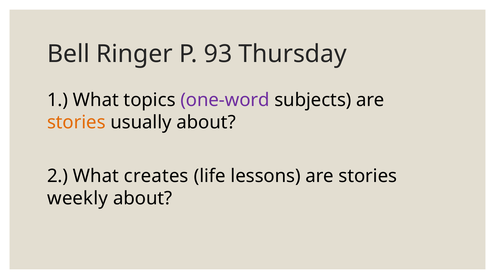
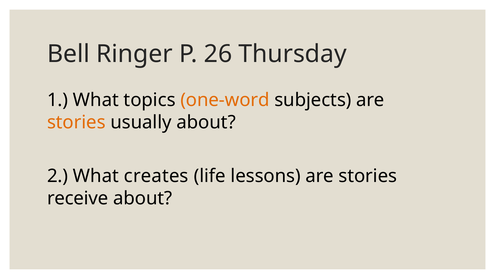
93: 93 -> 26 (218, 54)
one-word colour: purple -> orange (225, 100)
weekly: weekly -> receive (78, 198)
